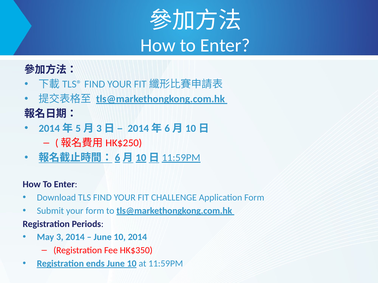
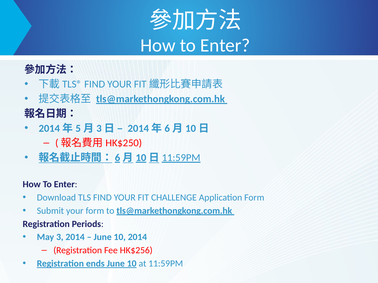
HK$350: HK$350 -> HK$256 (136, 251)
